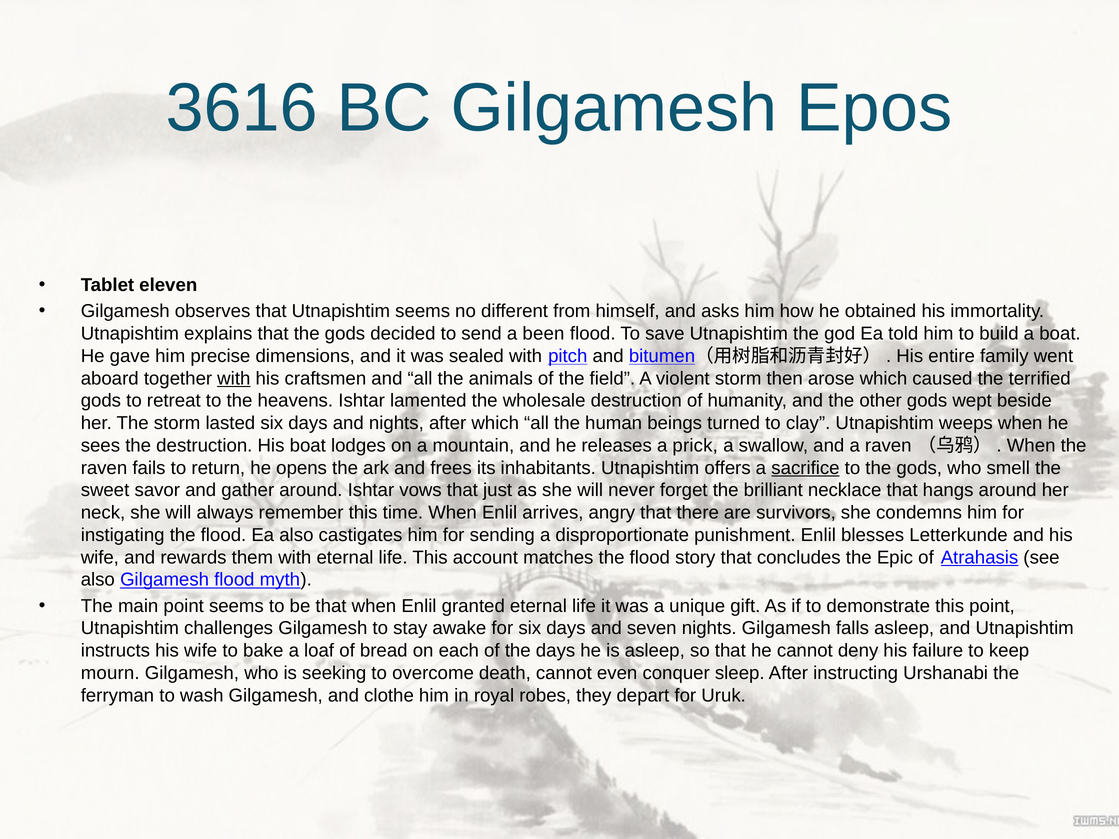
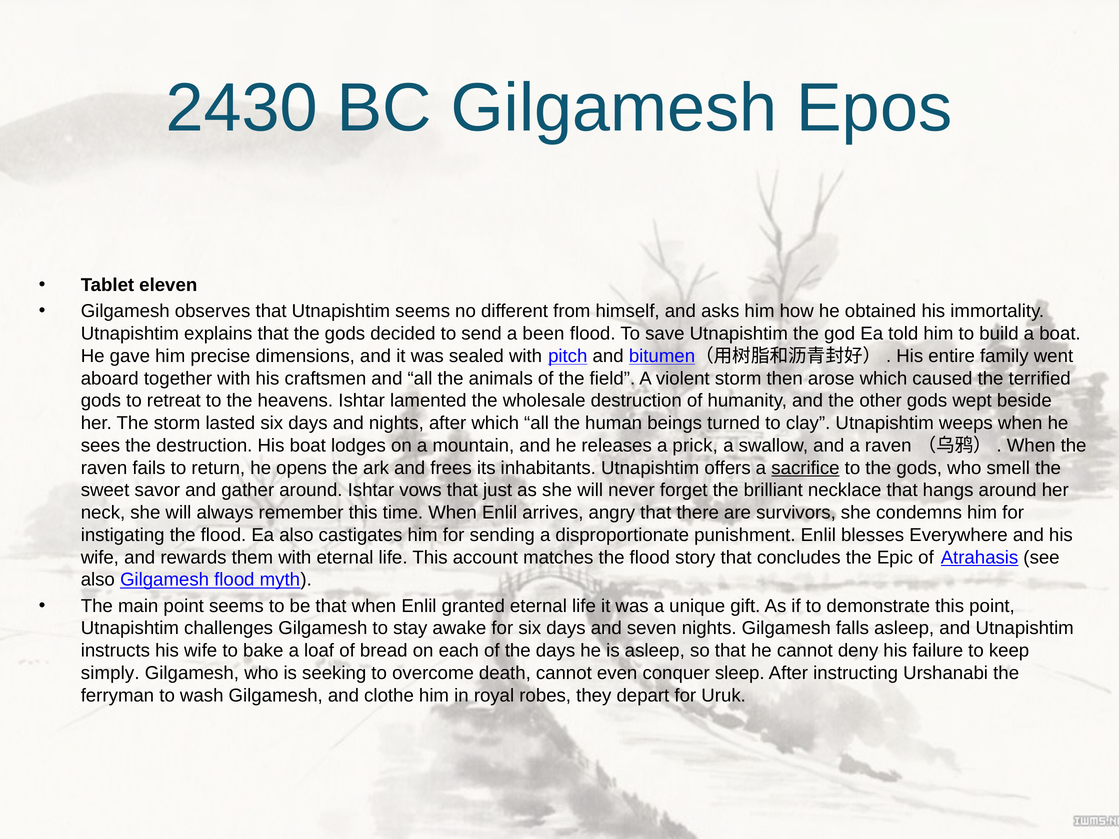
3616: 3616 -> 2430 (242, 108)
with underline: present -> none (234, 379)
Letterkunde: Letterkunde -> Everywhere (959, 535)
mourn: mourn -> simply (110, 673)
